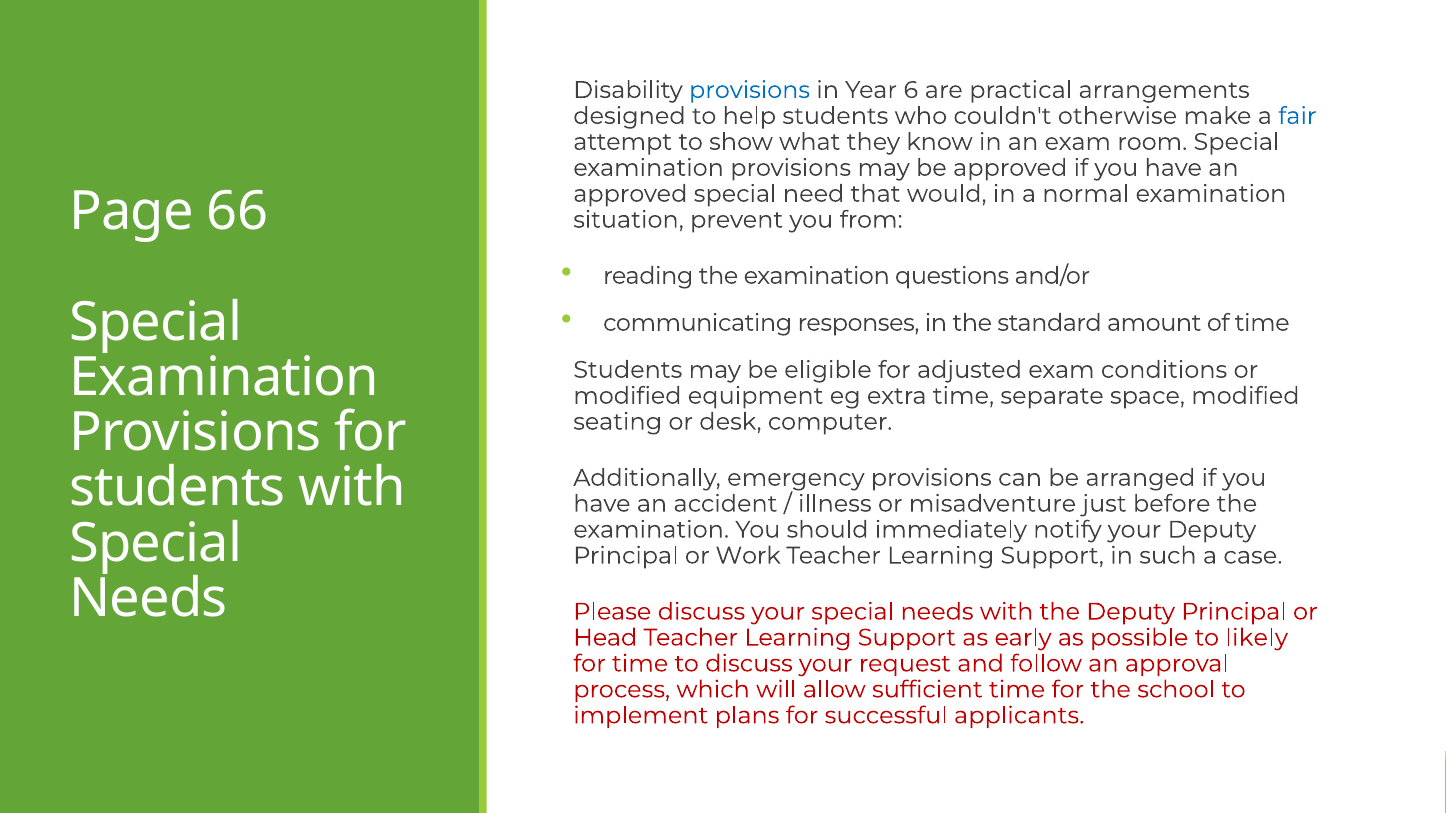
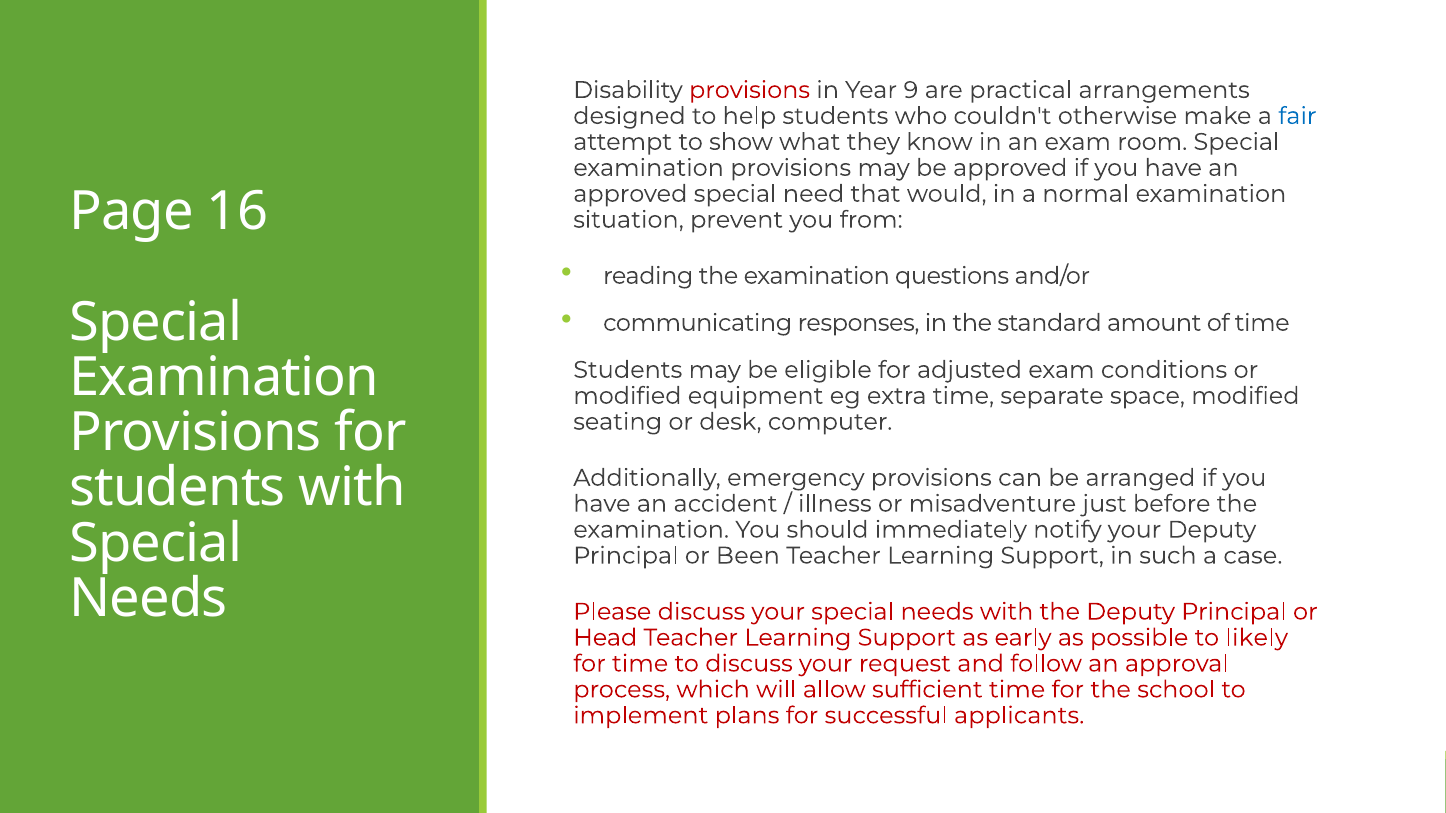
provisions colour: blue -> red (750, 90)
6: 6 -> 9 (911, 90)
66: 66 -> 16 (237, 212)
Work: Work -> Been (748, 556)
